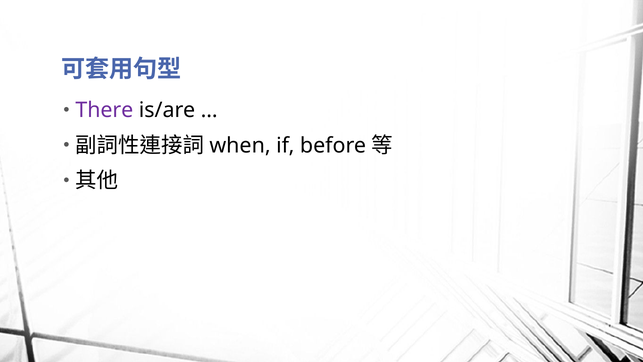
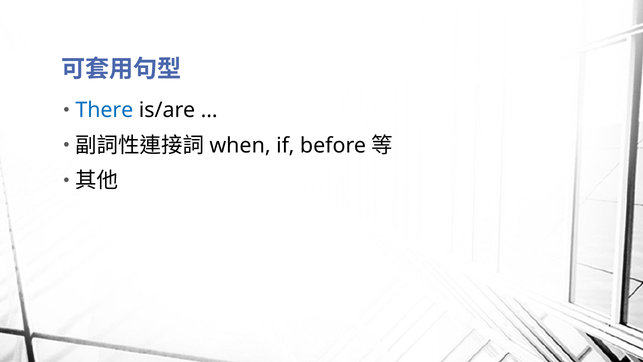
There colour: purple -> blue (104, 110)
